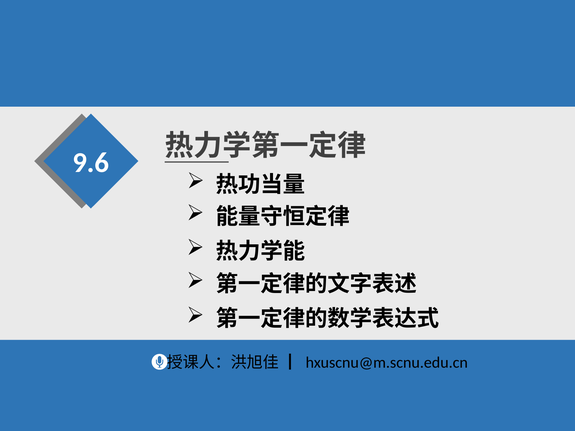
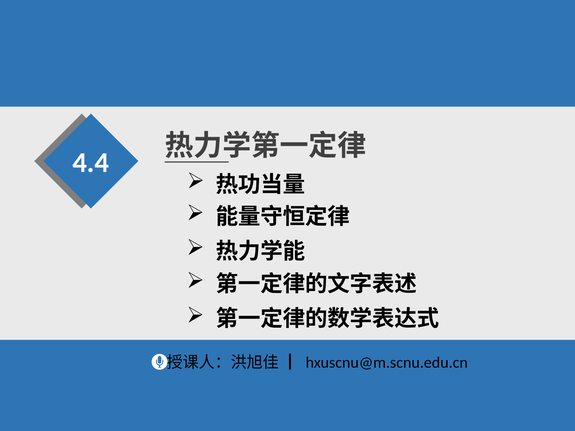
9.6: 9.6 -> 4.4 (91, 163)
